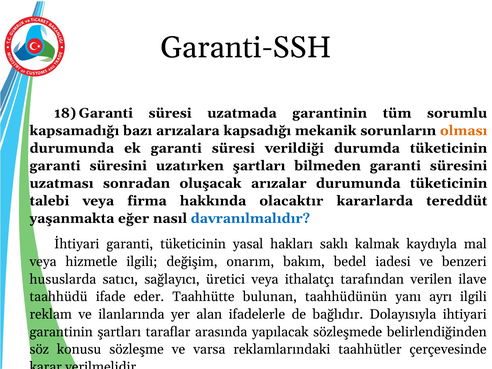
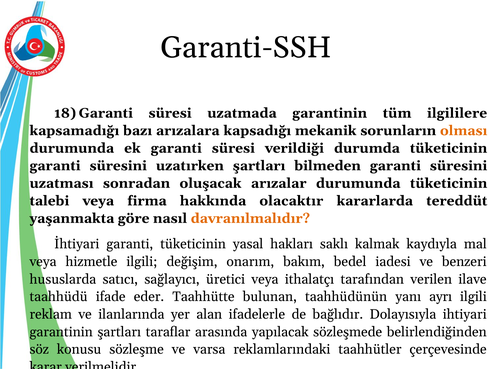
sorumlu: sorumlu -> ilgililere (457, 113)
eğer: eğer -> göre (134, 218)
davranılmalıdır colour: blue -> orange (250, 218)
